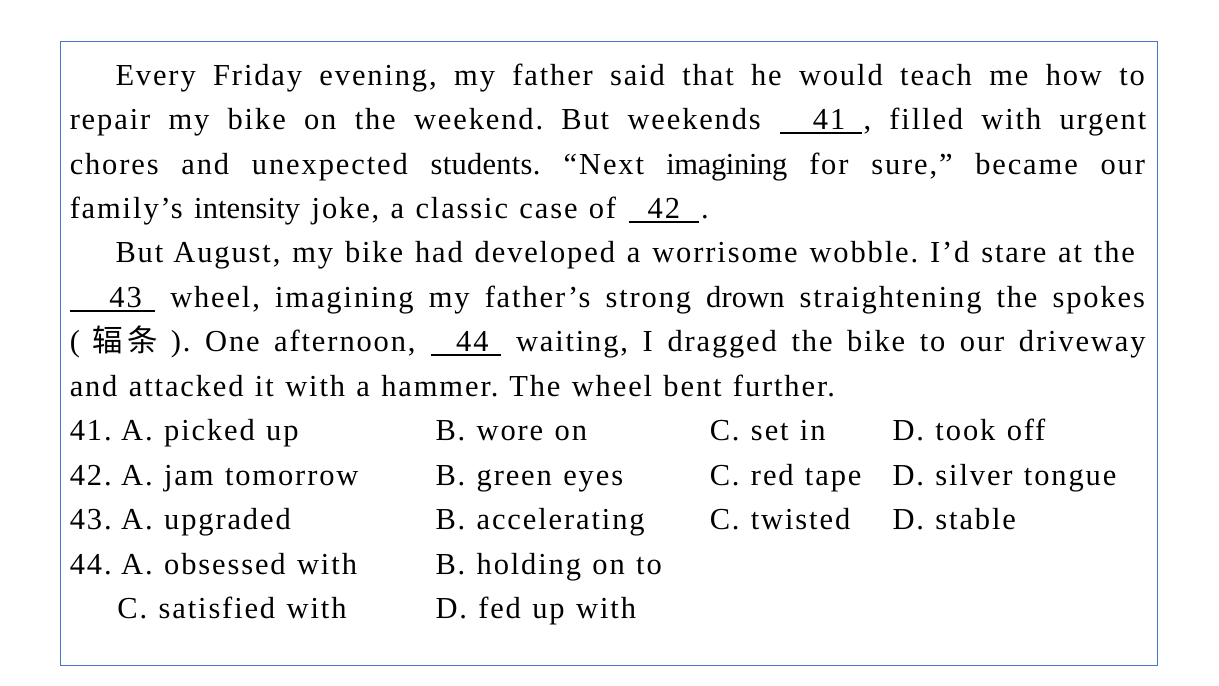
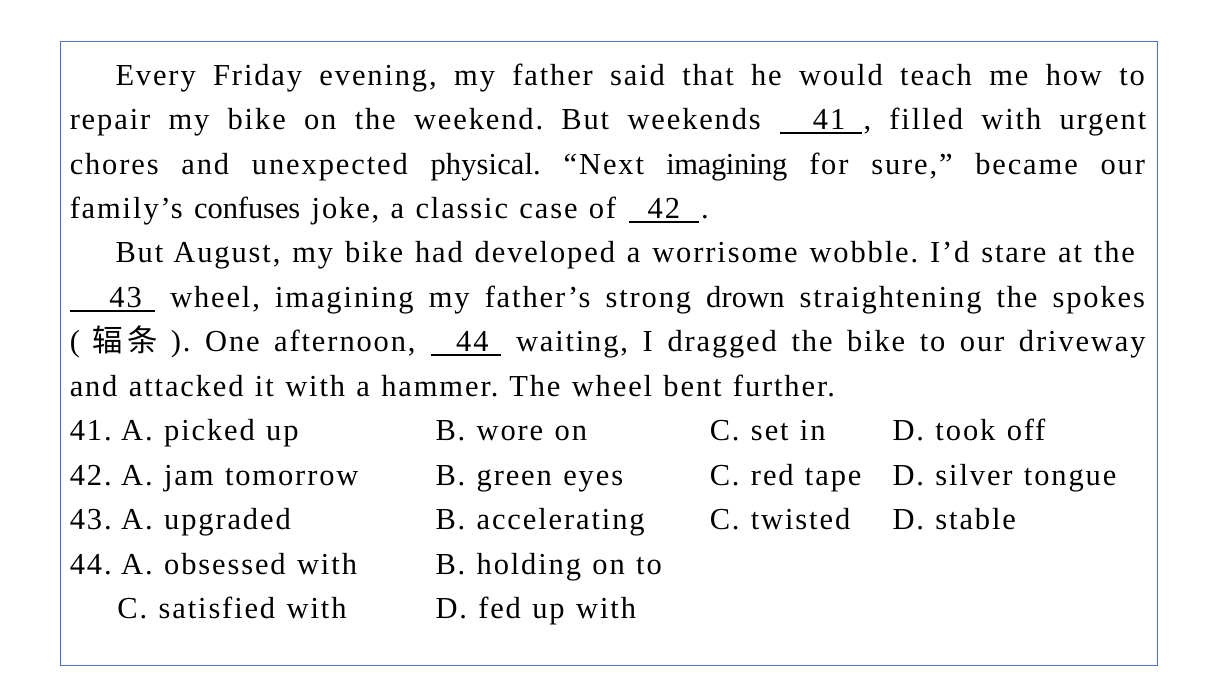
students: students -> physical (486, 164)
intensity: intensity -> confuses (247, 208)
